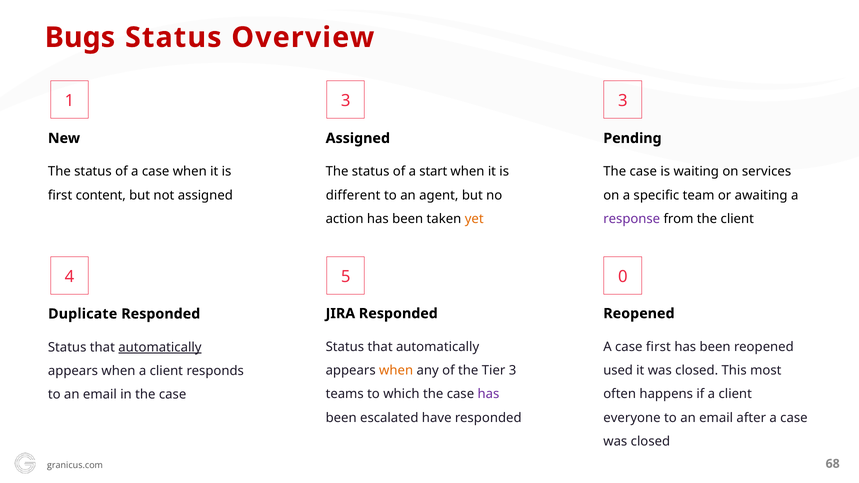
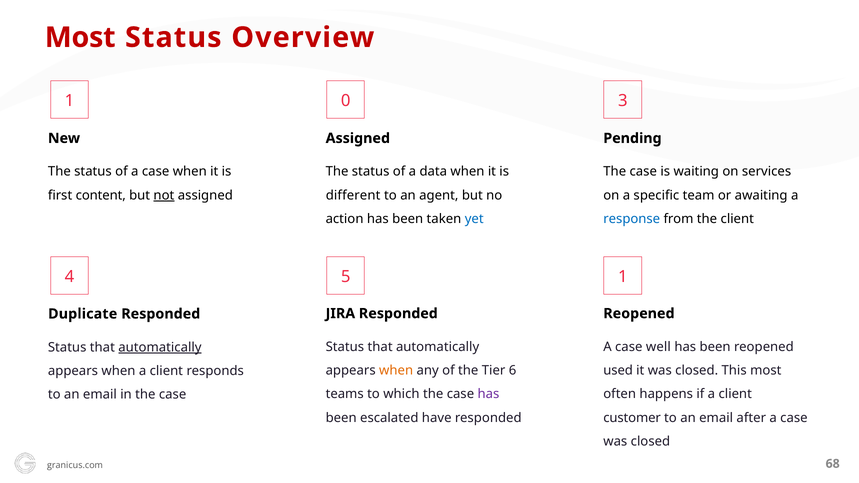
Bugs: Bugs -> Most (80, 37)
1 3: 3 -> 0 (346, 101)
start: start -> data (433, 172)
not underline: none -> present (164, 195)
yet colour: orange -> blue (474, 219)
response colour: purple -> blue (632, 219)
5 0: 0 -> 1 (623, 277)
case first: first -> well (658, 347)
Tier 3: 3 -> 6 (513, 371)
everyone: everyone -> customer (632, 418)
